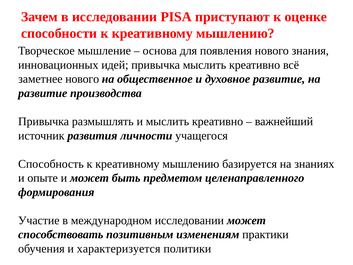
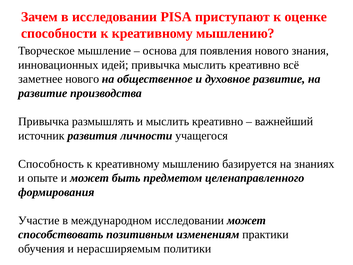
характеризуется: характеризуется -> нерасширяемым (119, 248)
